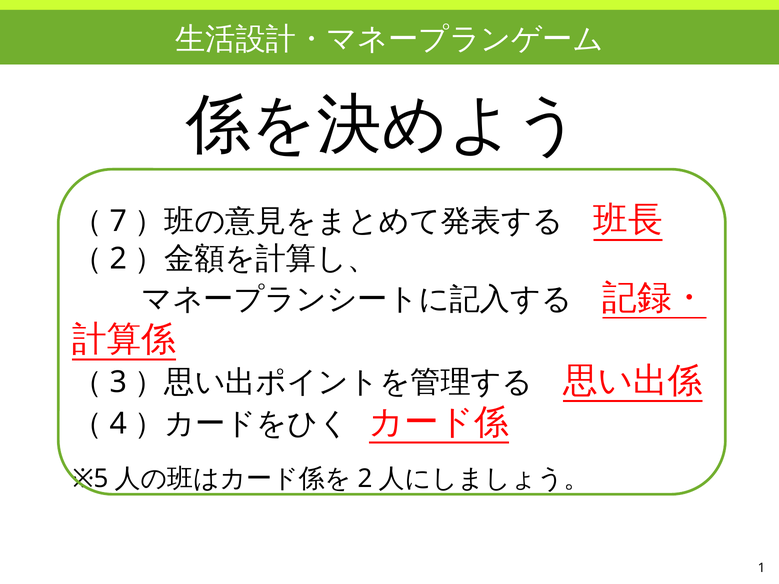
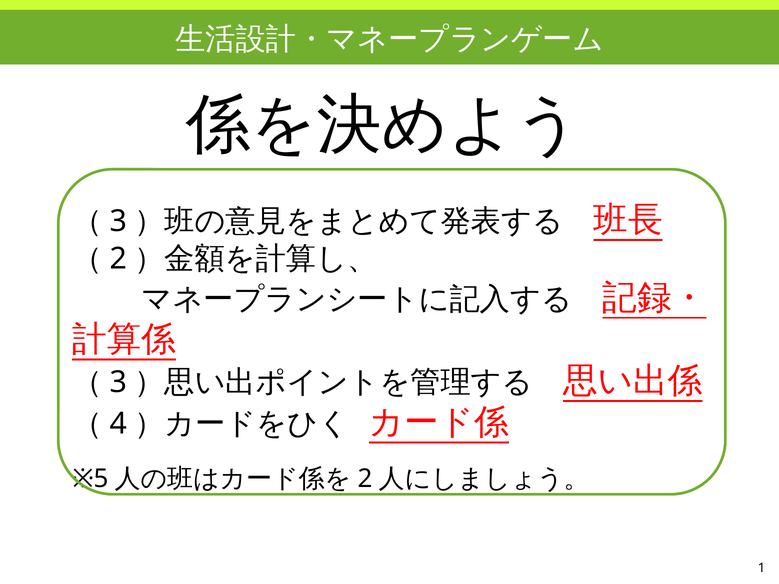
7: 7 -> 3 (118, 221)
